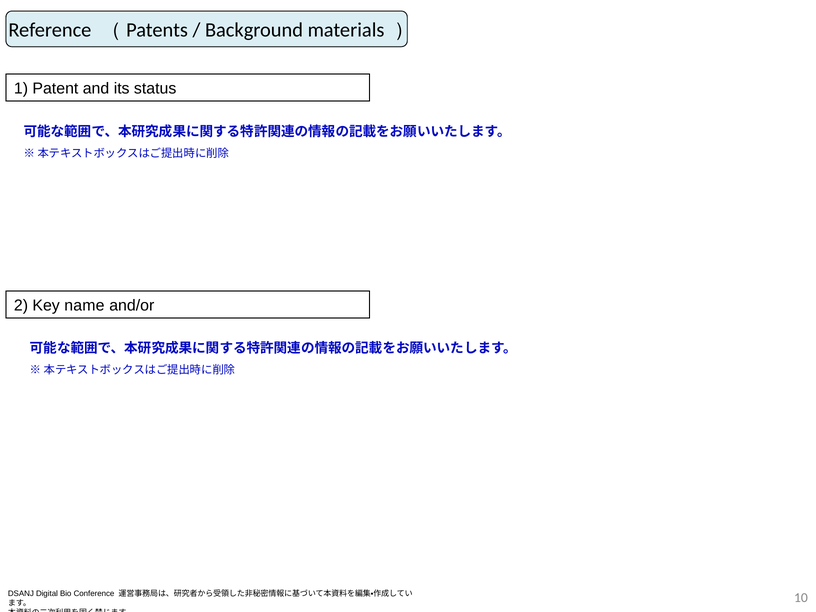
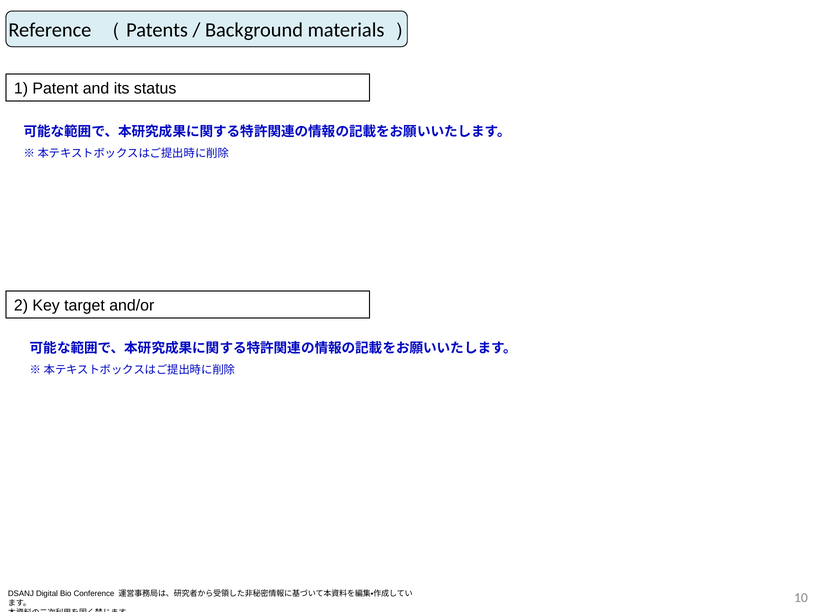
name: name -> target (85, 305)
